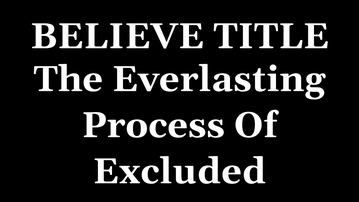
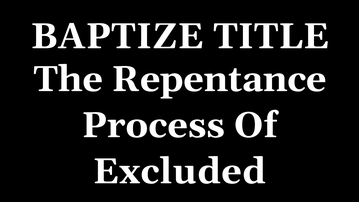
BELIEVE: BELIEVE -> BAPTIZE (117, 36)
Everlasting: Everlasting -> Repentance (219, 79)
